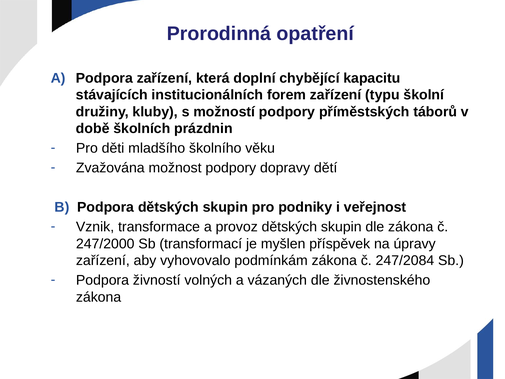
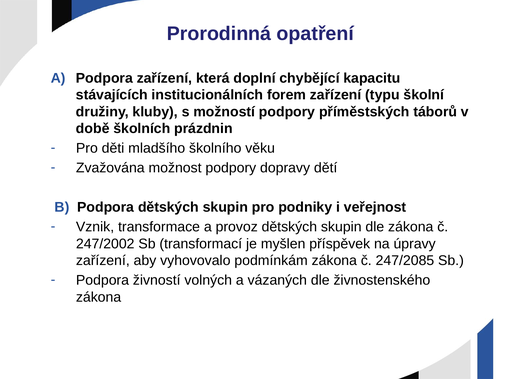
247/2000: 247/2000 -> 247/2002 (105, 244)
247/2084: 247/2084 -> 247/2085 (405, 260)
